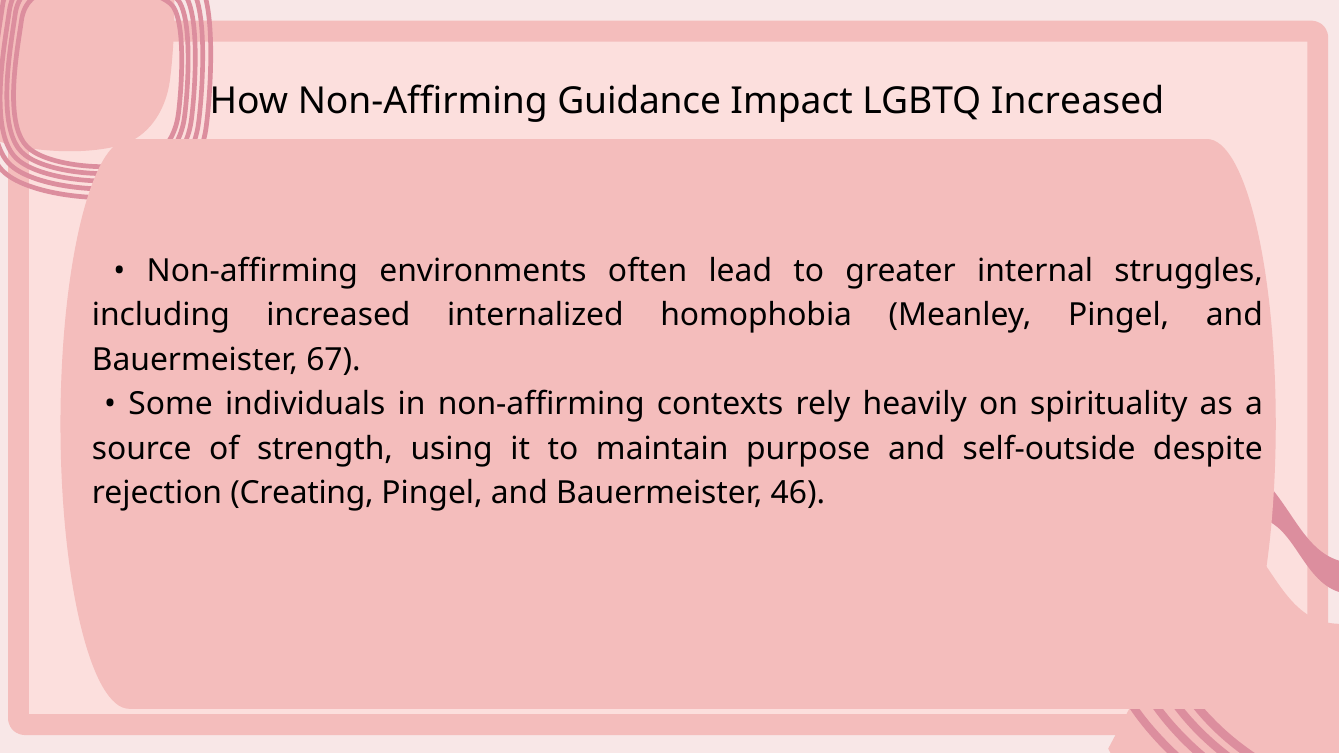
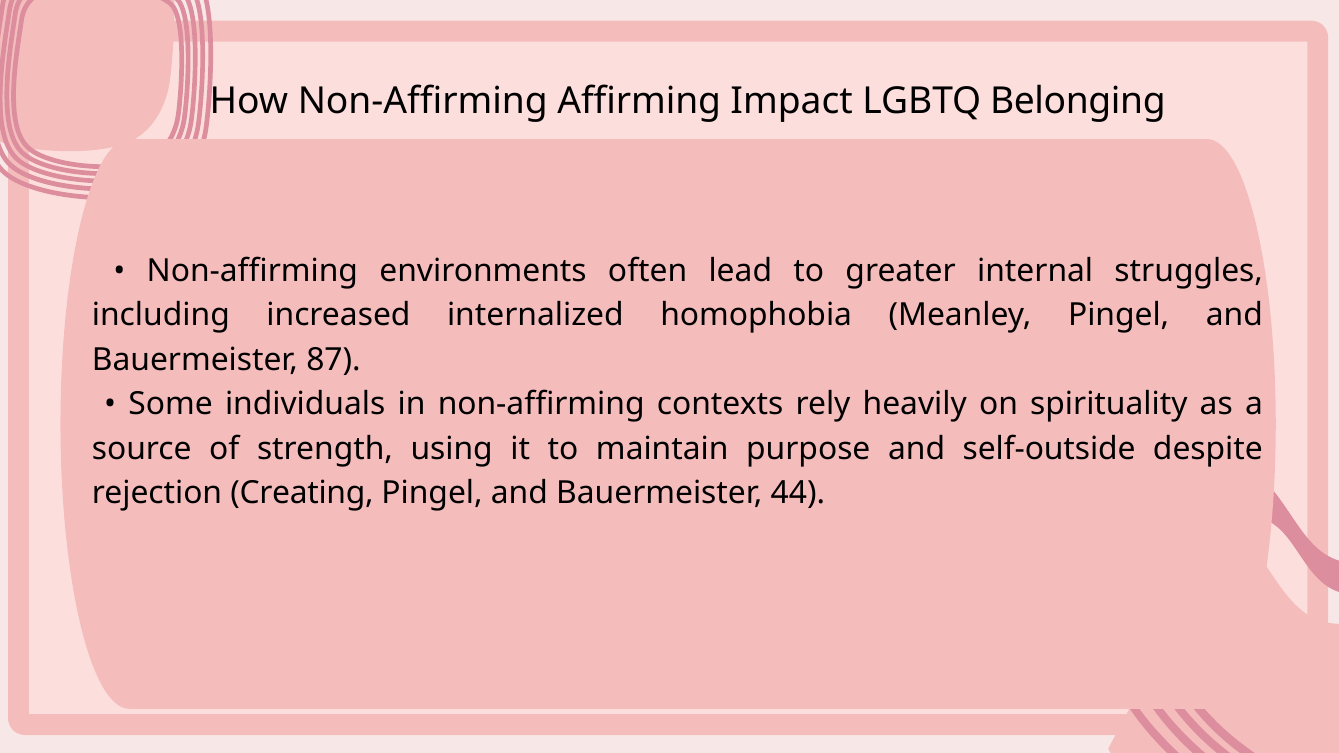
Guidance: Guidance -> Affirming (639, 101)
LGBTQ Increased: Increased -> Belonging (1078, 101)
67: 67 -> 87 (334, 360)
46: 46 -> 44 (798, 493)
